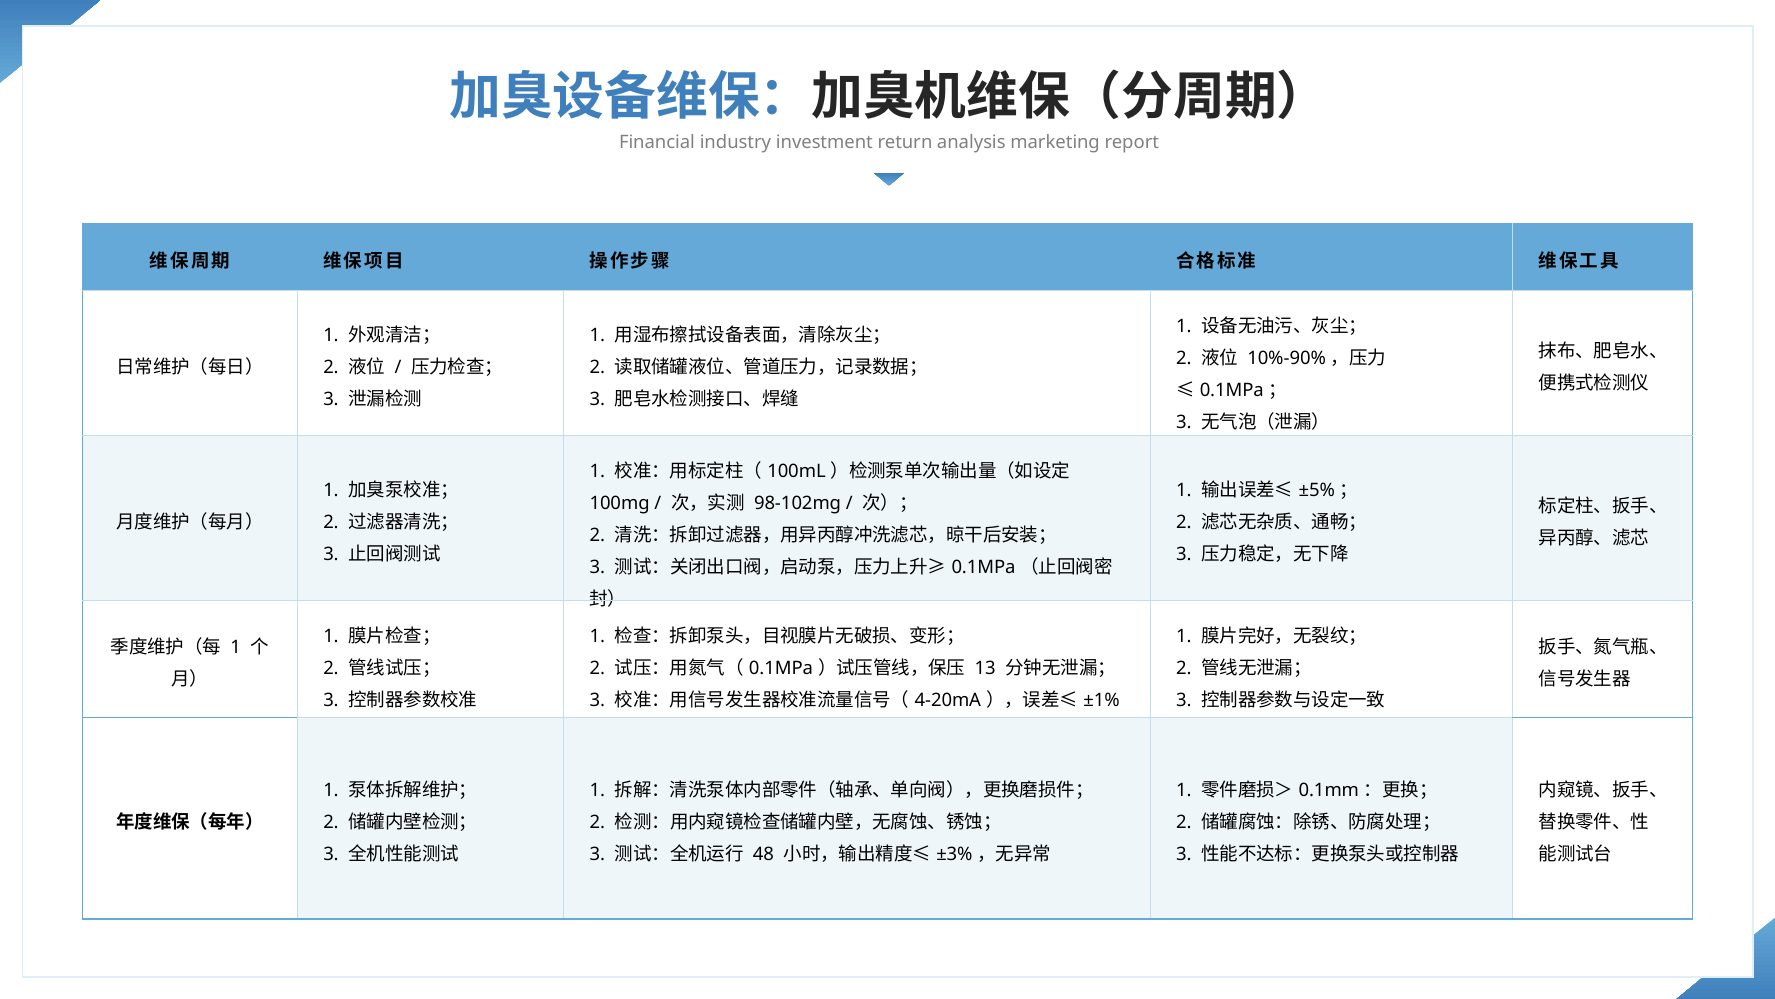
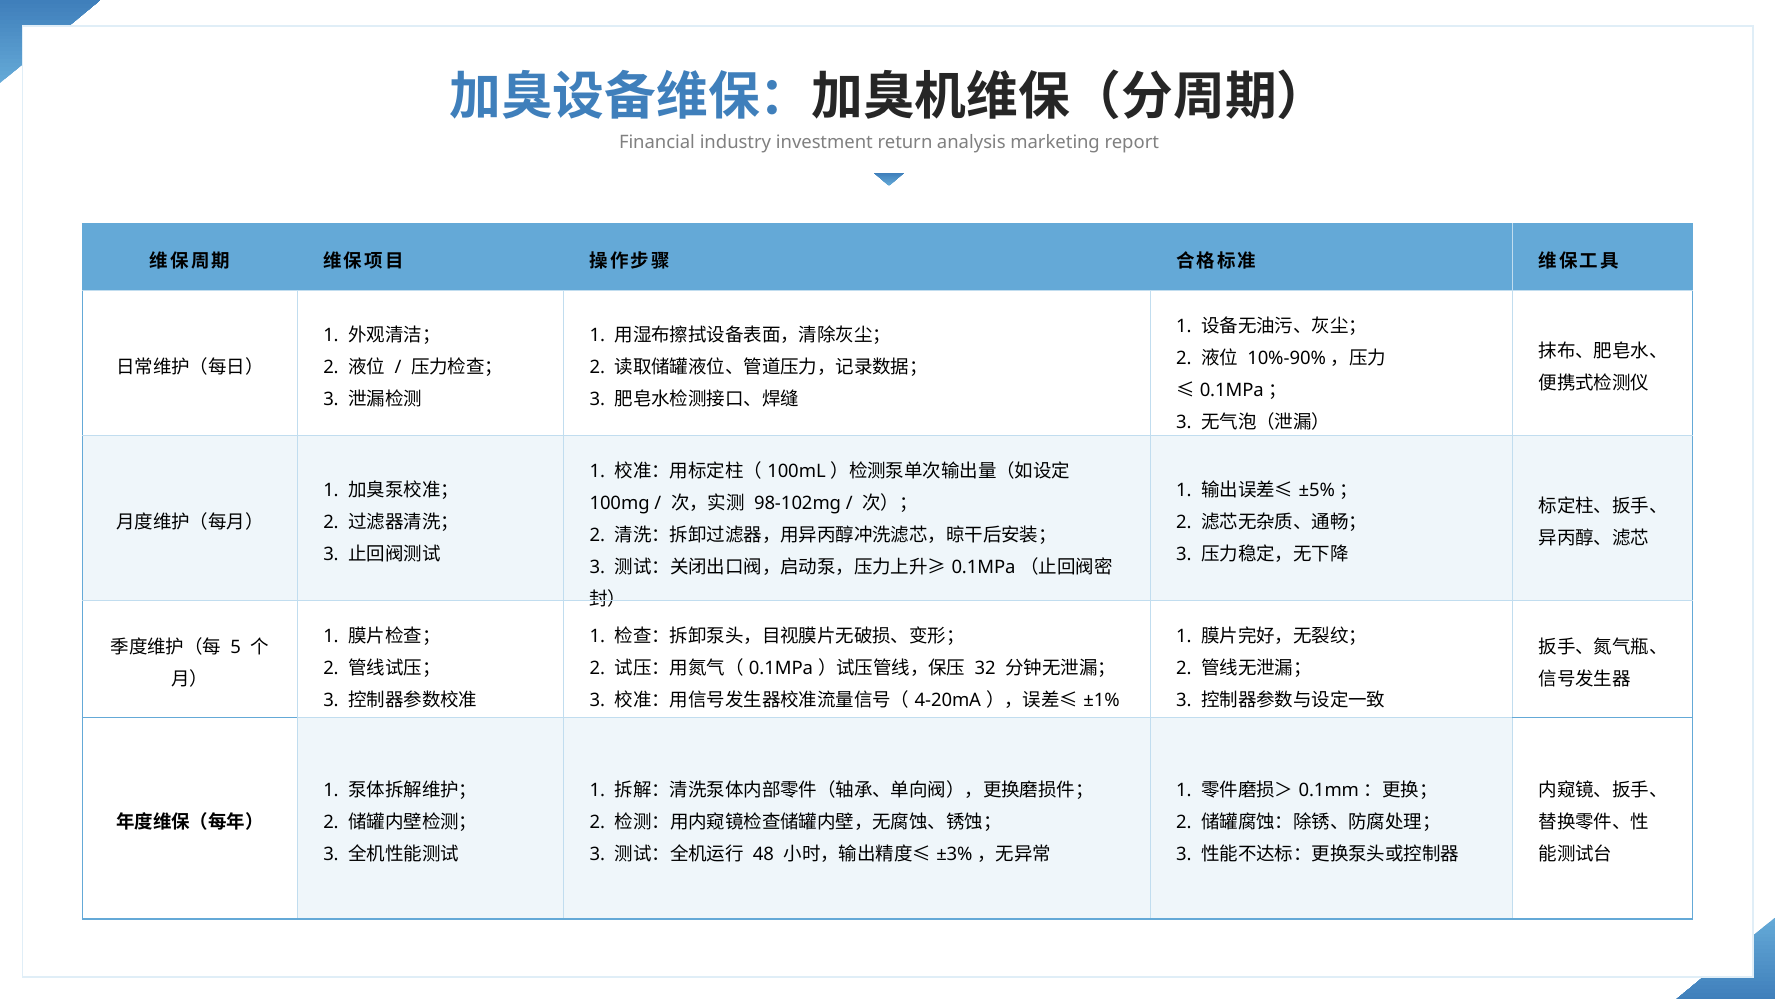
1: 1 -> 5 (236, 647)
13: 13 -> 32 (985, 668)
